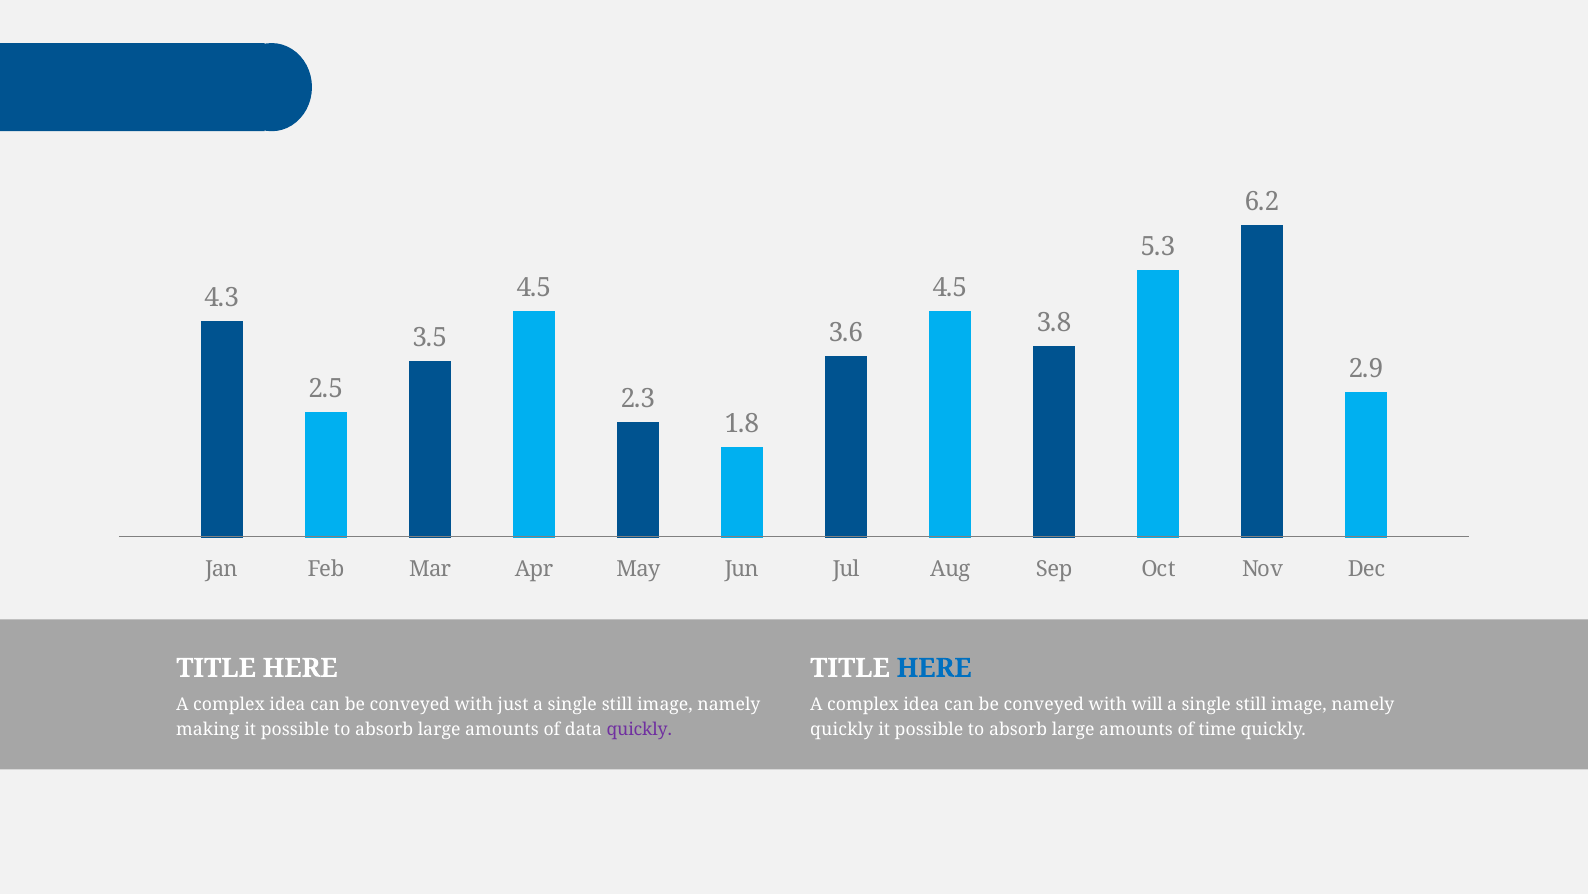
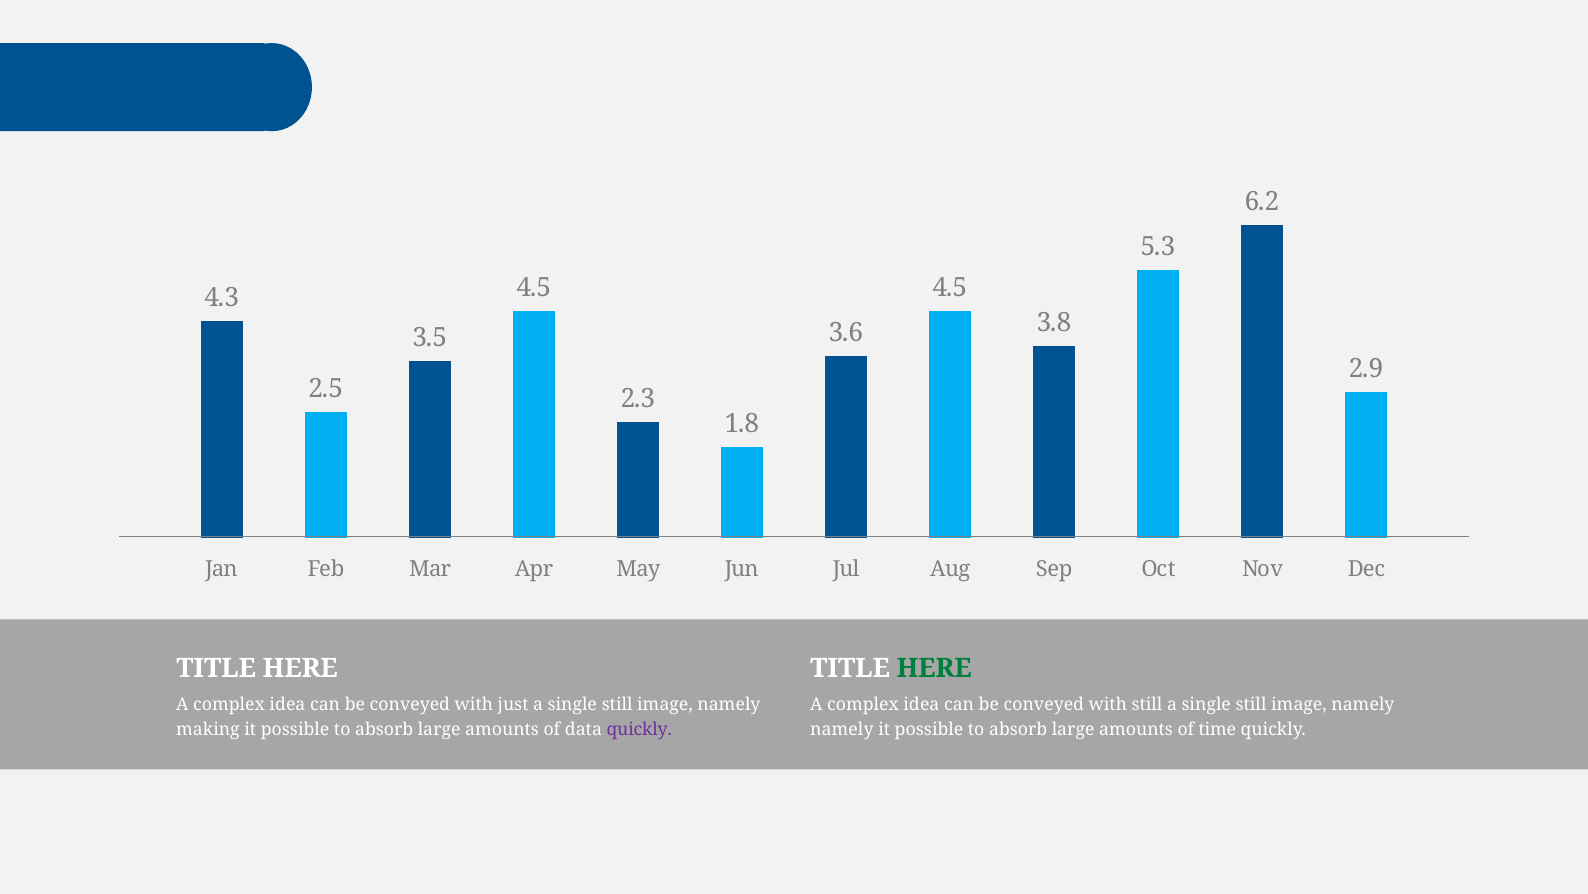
HERE colour: blue -> green (934, 668)
with will: will -> still (1147, 704)
quickly: quickly -> namely (842, 730)
